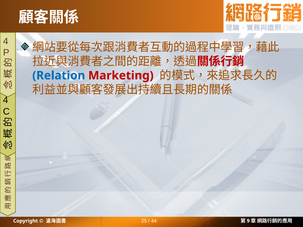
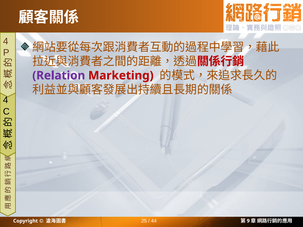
Relation colour: blue -> purple (59, 76)
